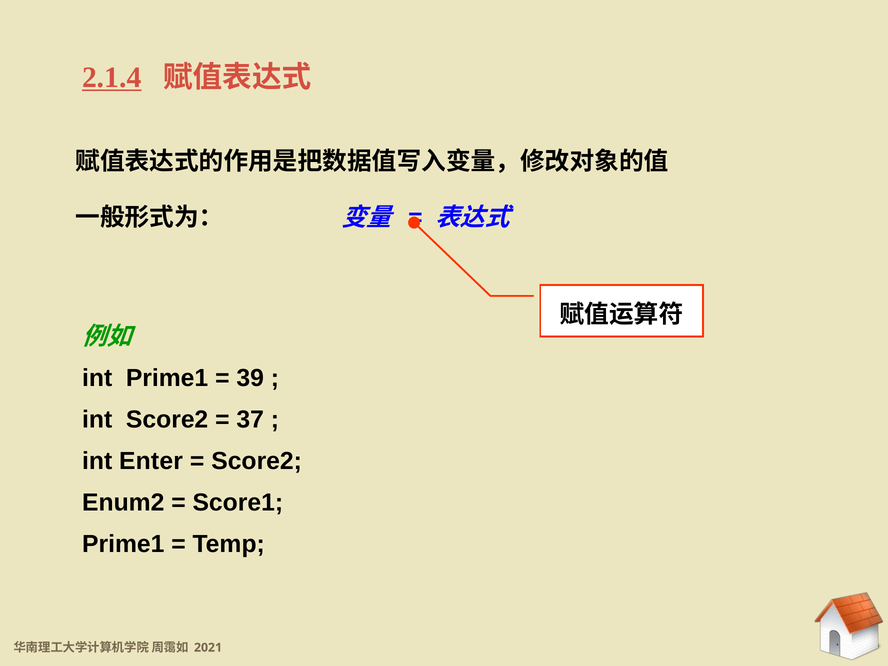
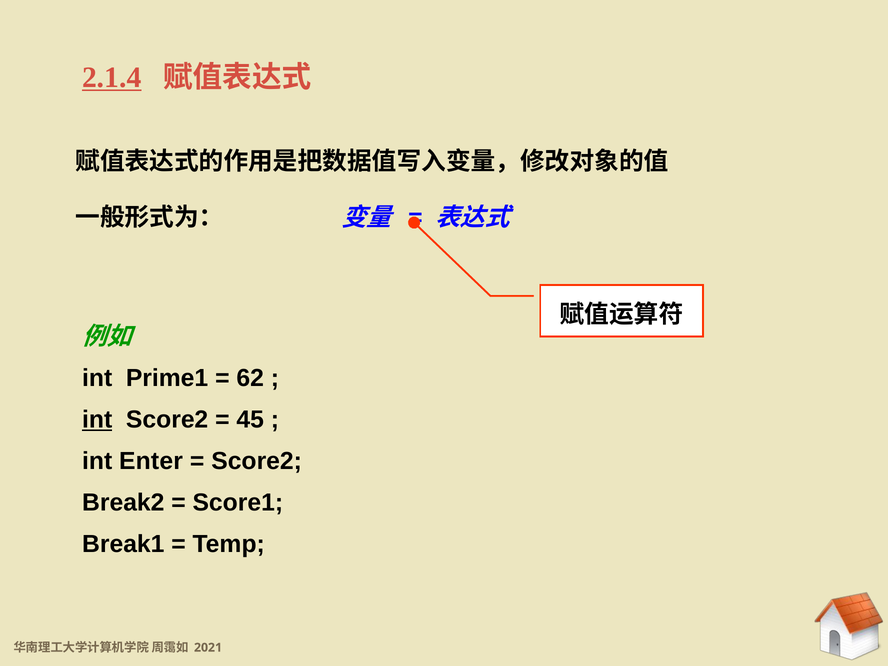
39: 39 -> 62 (250, 378)
int underline: none -> present (97, 420)
37: 37 -> 45 (250, 420)
Enum2: Enum2 -> Break2 (123, 503)
Prime1: Prime1 -> Break1 (123, 544)
